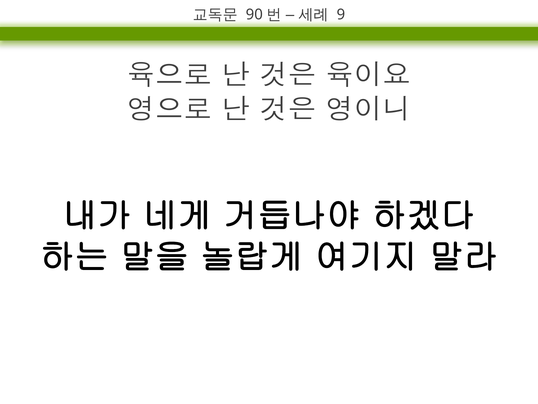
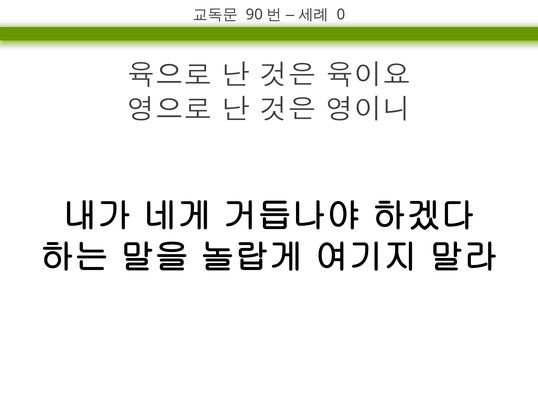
9: 9 -> 0 (341, 14)
